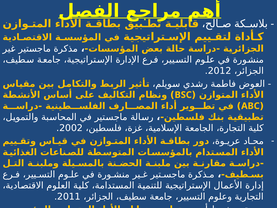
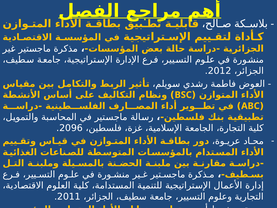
2002: 2002 -> 2096 (71, 128)
